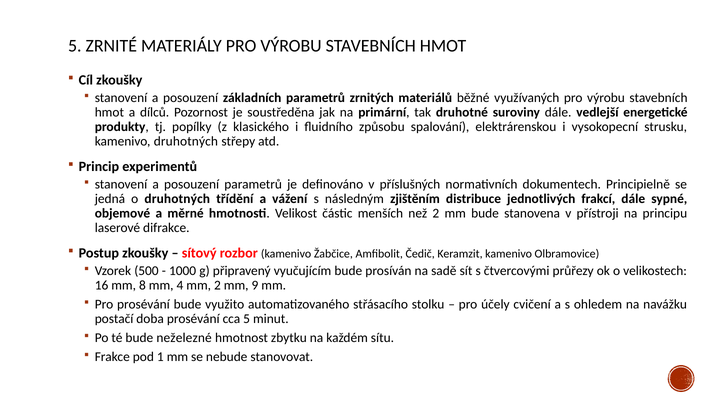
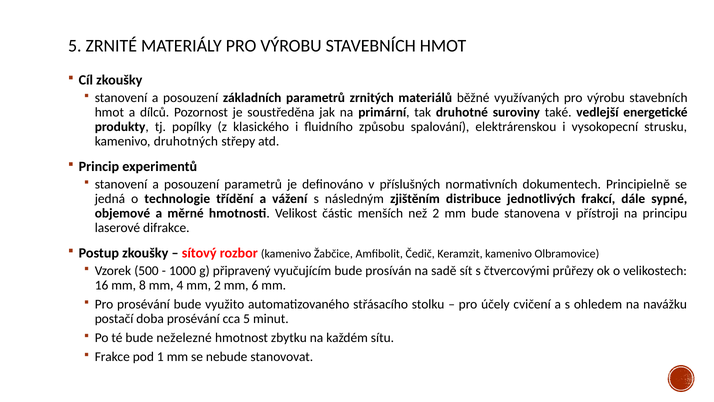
suroviny dále: dále -> také (558, 112)
o druhotných: druhotných -> technologie (177, 199)
9: 9 -> 6 (255, 285)
